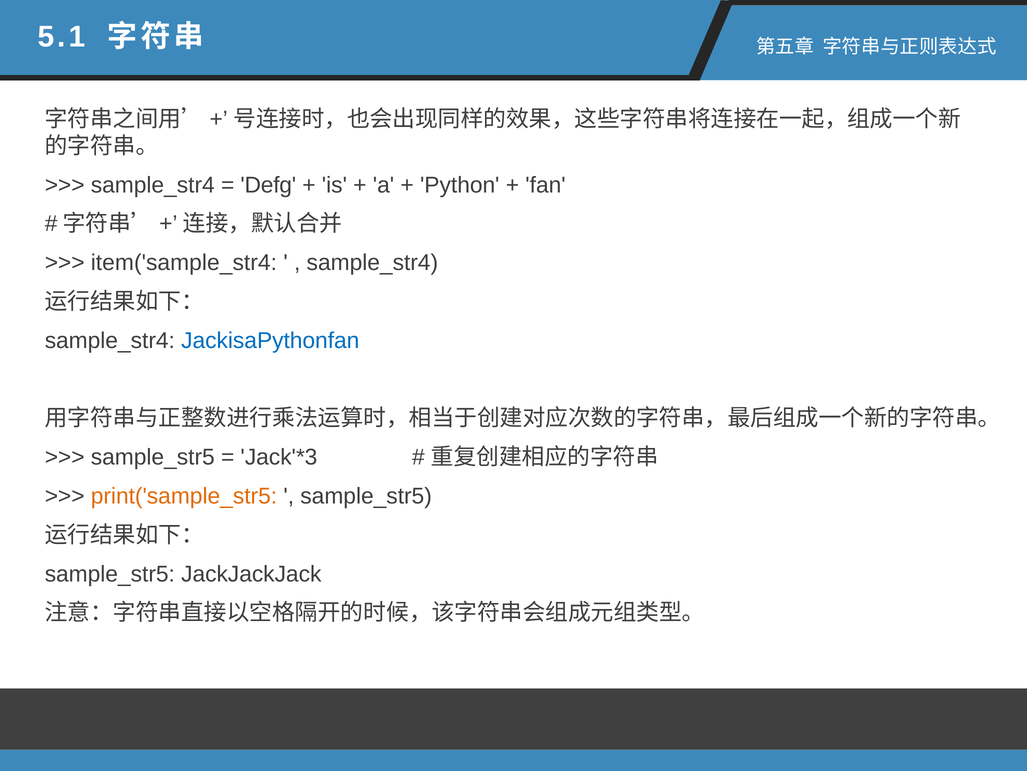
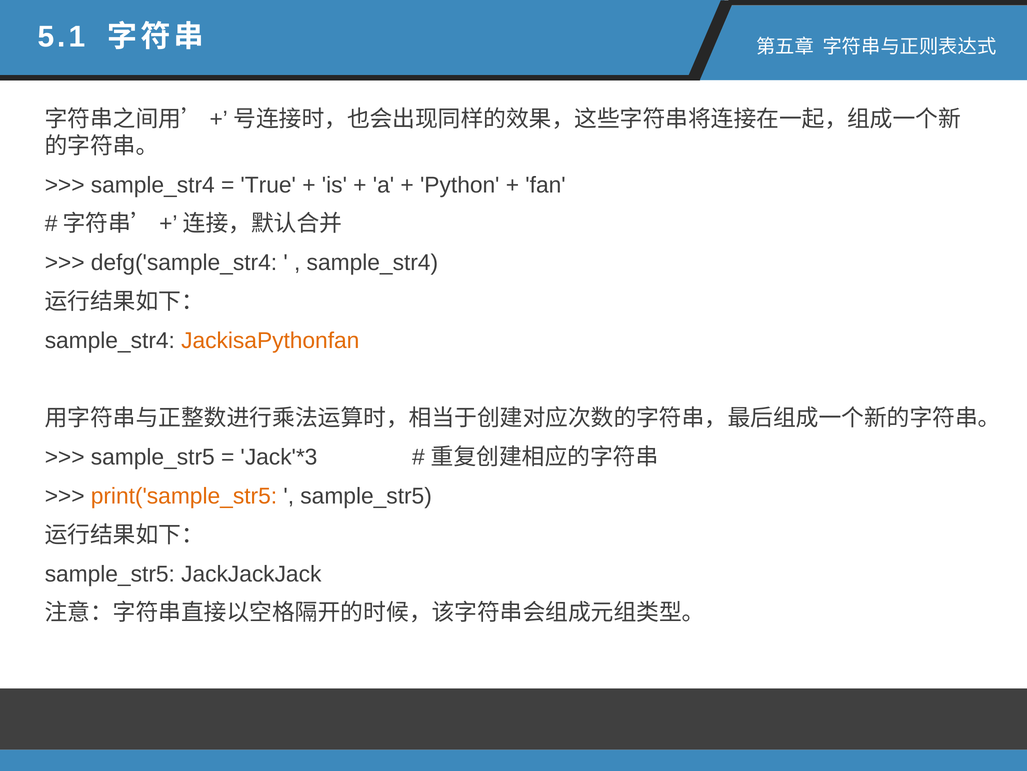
Defg: Defg -> True (268, 185)
item('sample_str4: item('sample_str4 -> defg('sample_str4 (184, 263)
JackisaPythonfan colour: blue -> orange (270, 340)
